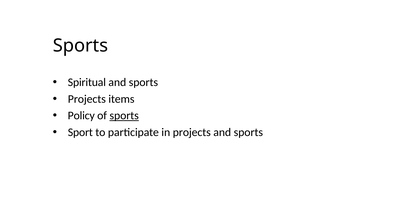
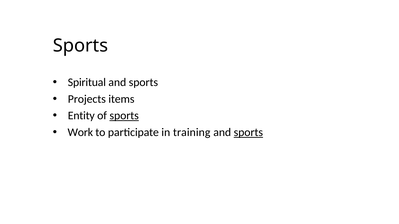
Policy: Policy -> Entity (81, 116)
Sport: Sport -> Work (80, 133)
in projects: projects -> training (192, 133)
sports underline: none -> present (248, 133)
